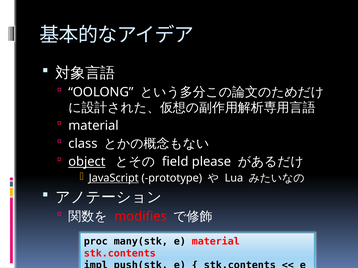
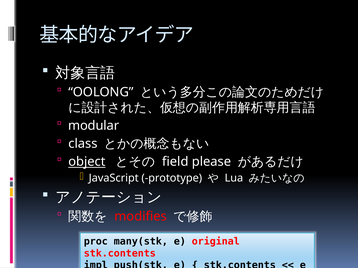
material: material -> modular (94, 126)
JavaScript underline: present -> none (114, 178)
e material: material -> original (216, 242)
